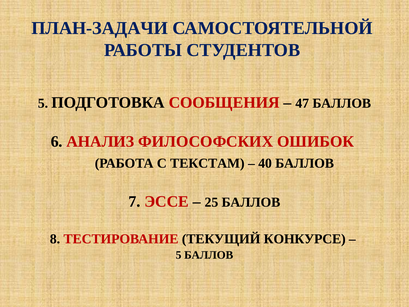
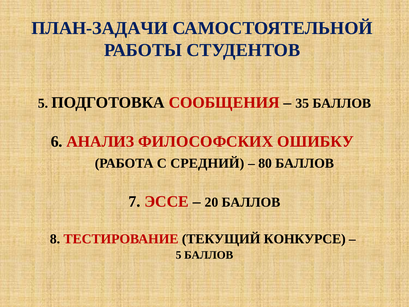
47: 47 -> 35 (302, 103)
ОШИБОК: ОШИБОК -> ОШИБКУ (316, 142)
ТЕКСТАМ: ТЕКСТАМ -> СРЕДНИЙ (207, 163)
40: 40 -> 80 (265, 163)
25: 25 -> 20 (211, 202)
